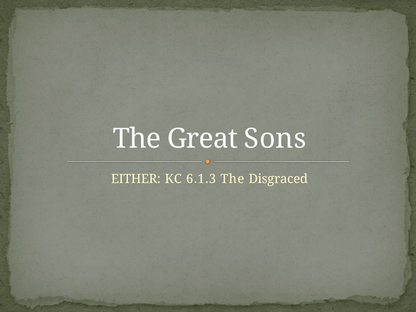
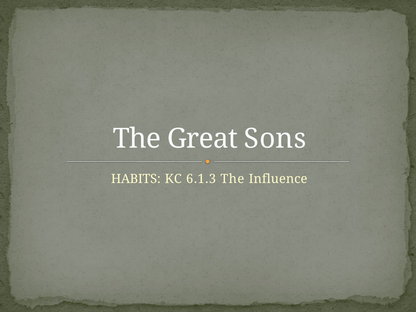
EITHER: EITHER -> HABITS (136, 179)
Disgraced: Disgraced -> Influence (278, 179)
